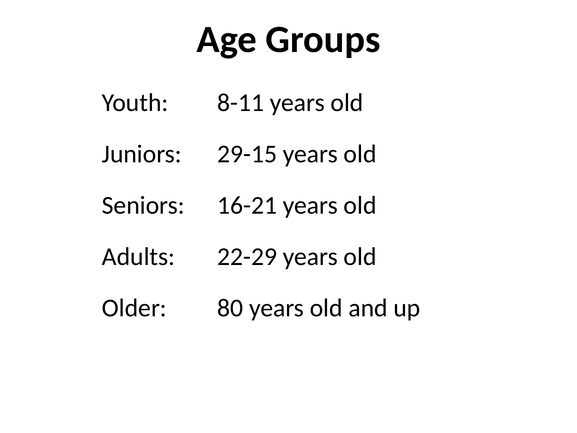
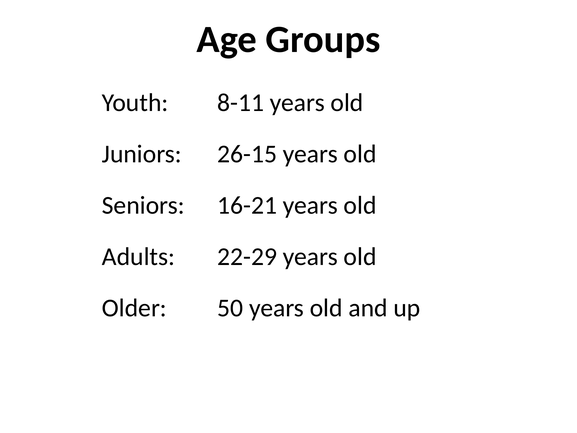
29-15: 29-15 -> 26-15 (247, 154)
80: 80 -> 50 (230, 308)
